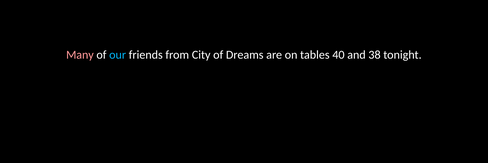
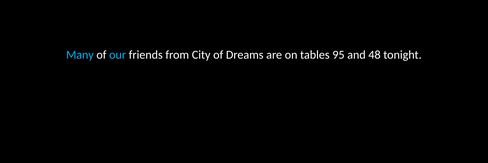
Many colour: pink -> light blue (80, 55)
40: 40 -> 95 (338, 55)
38: 38 -> 48 (375, 55)
